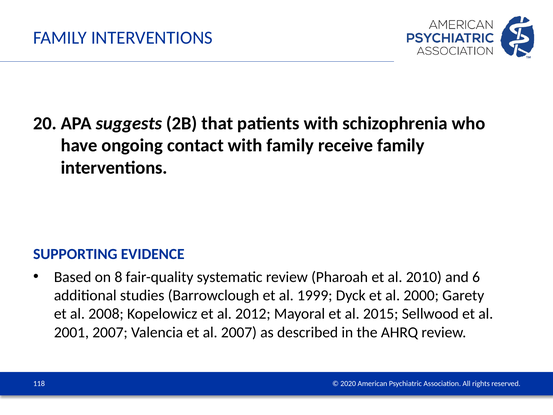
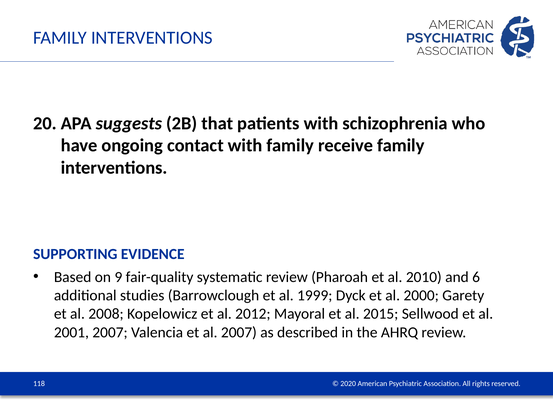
8: 8 -> 9 (118, 277)
